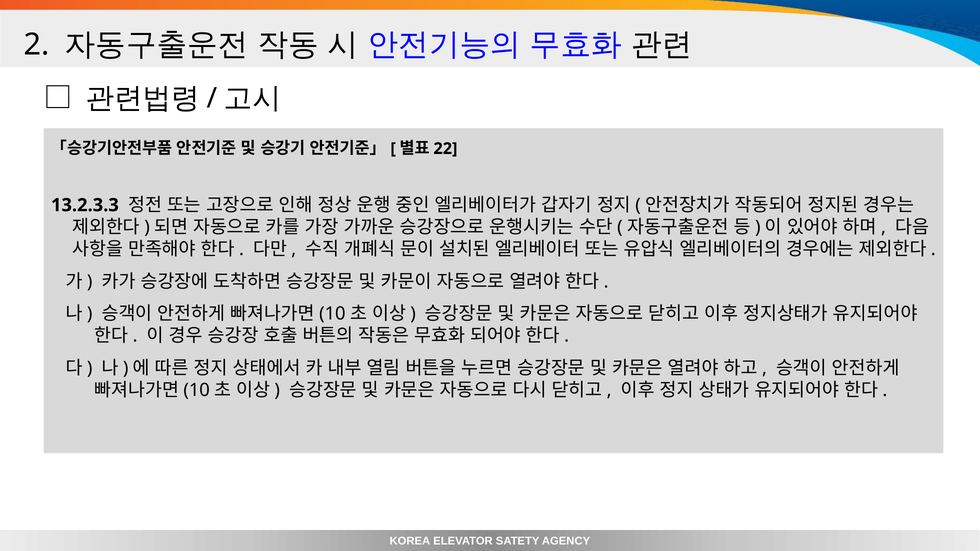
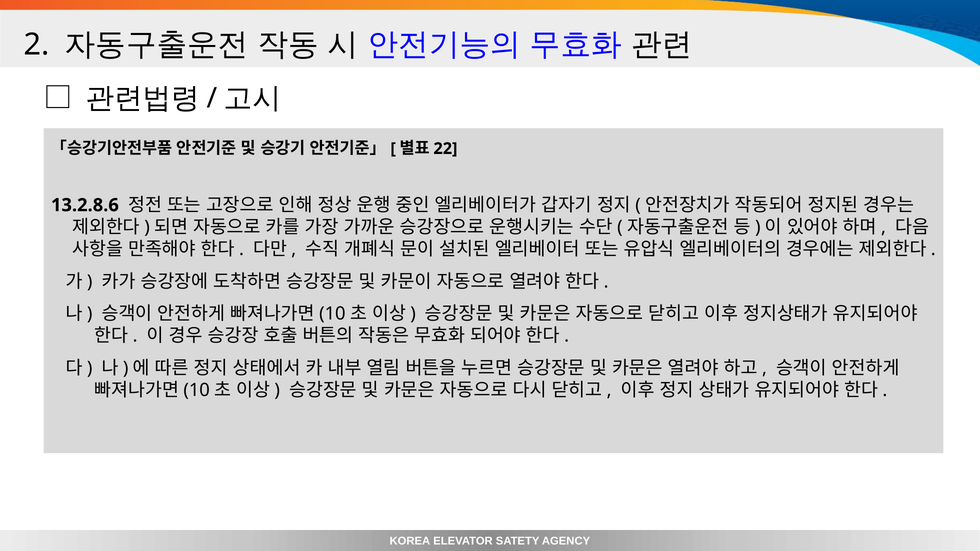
13.2.3.3: 13.2.3.3 -> 13.2.8.6 (85, 205)
